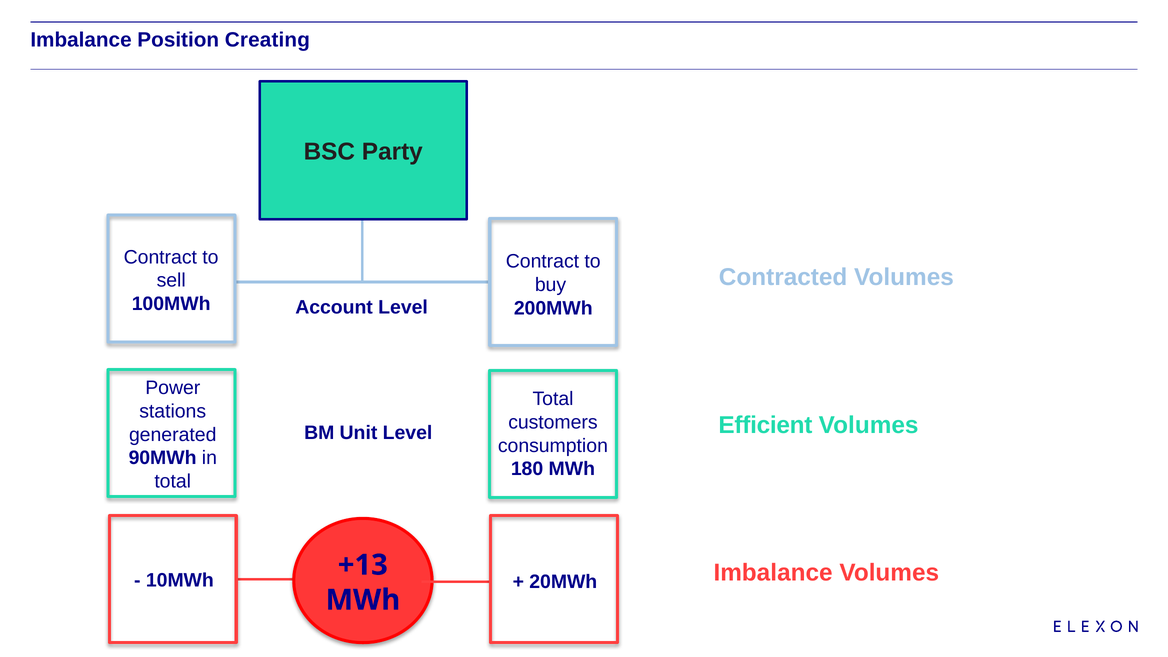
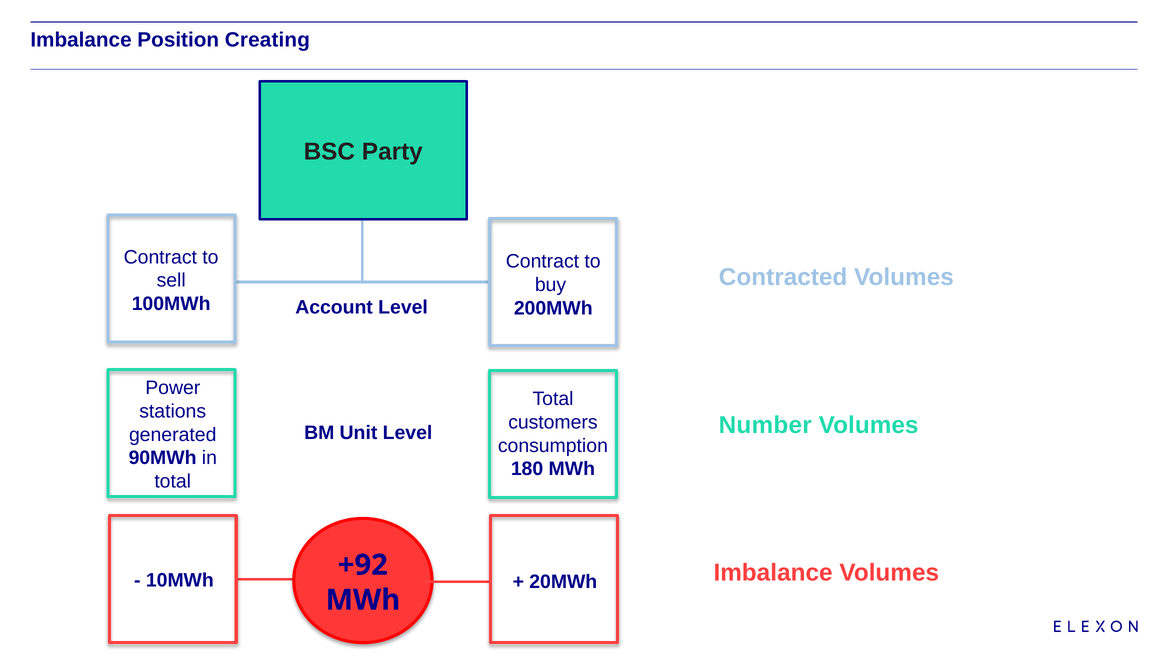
Efficient: Efficient -> Number (765, 425)
+13: +13 -> +92 (363, 565)
